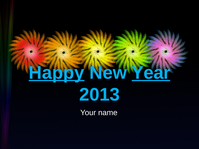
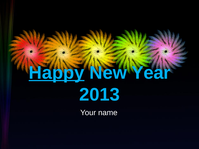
Year underline: present -> none (151, 73)
